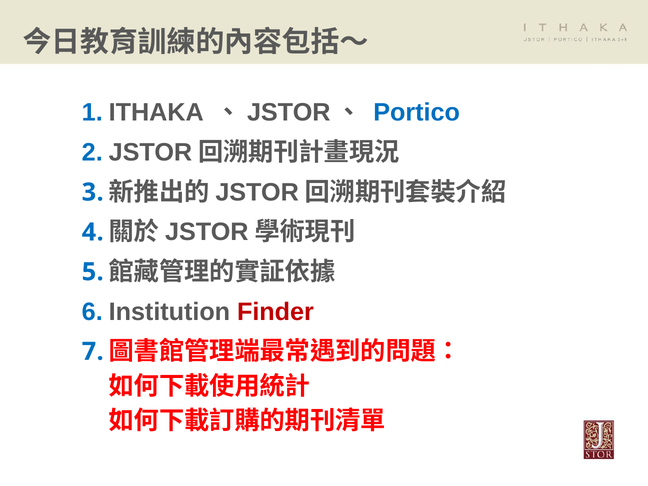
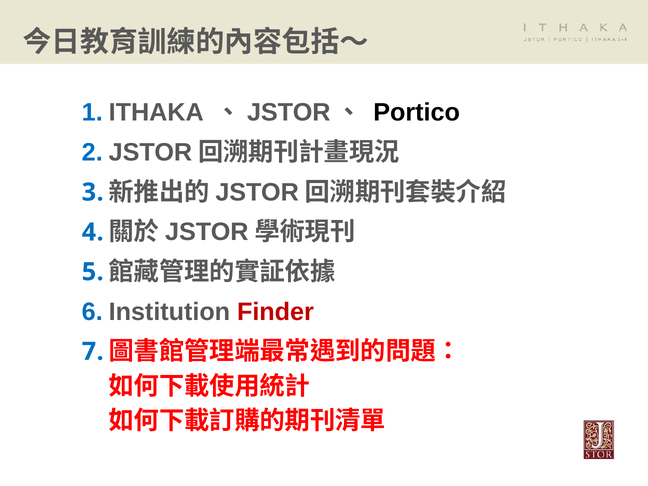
Portico colour: blue -> black (417, 113)
